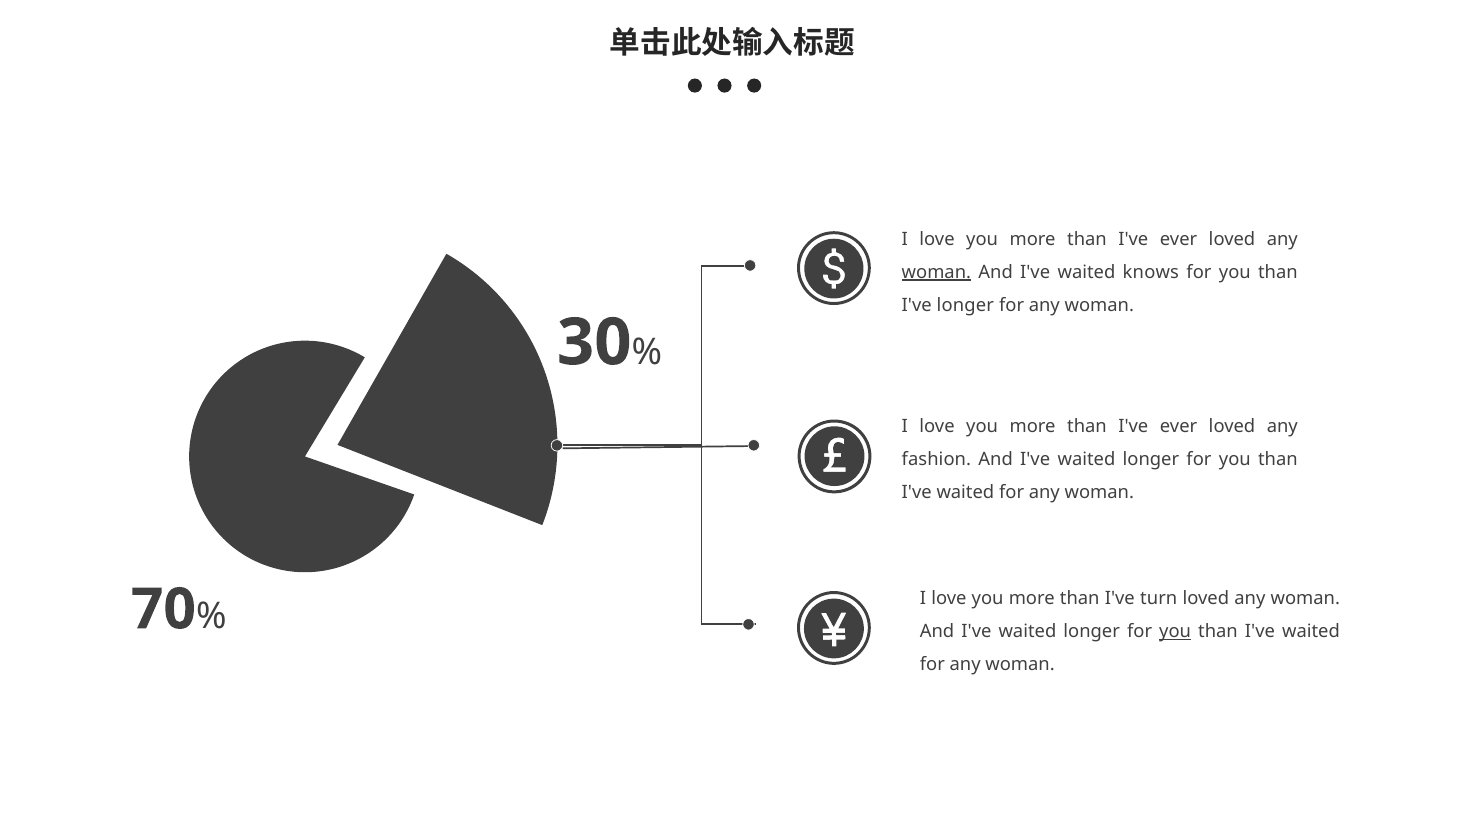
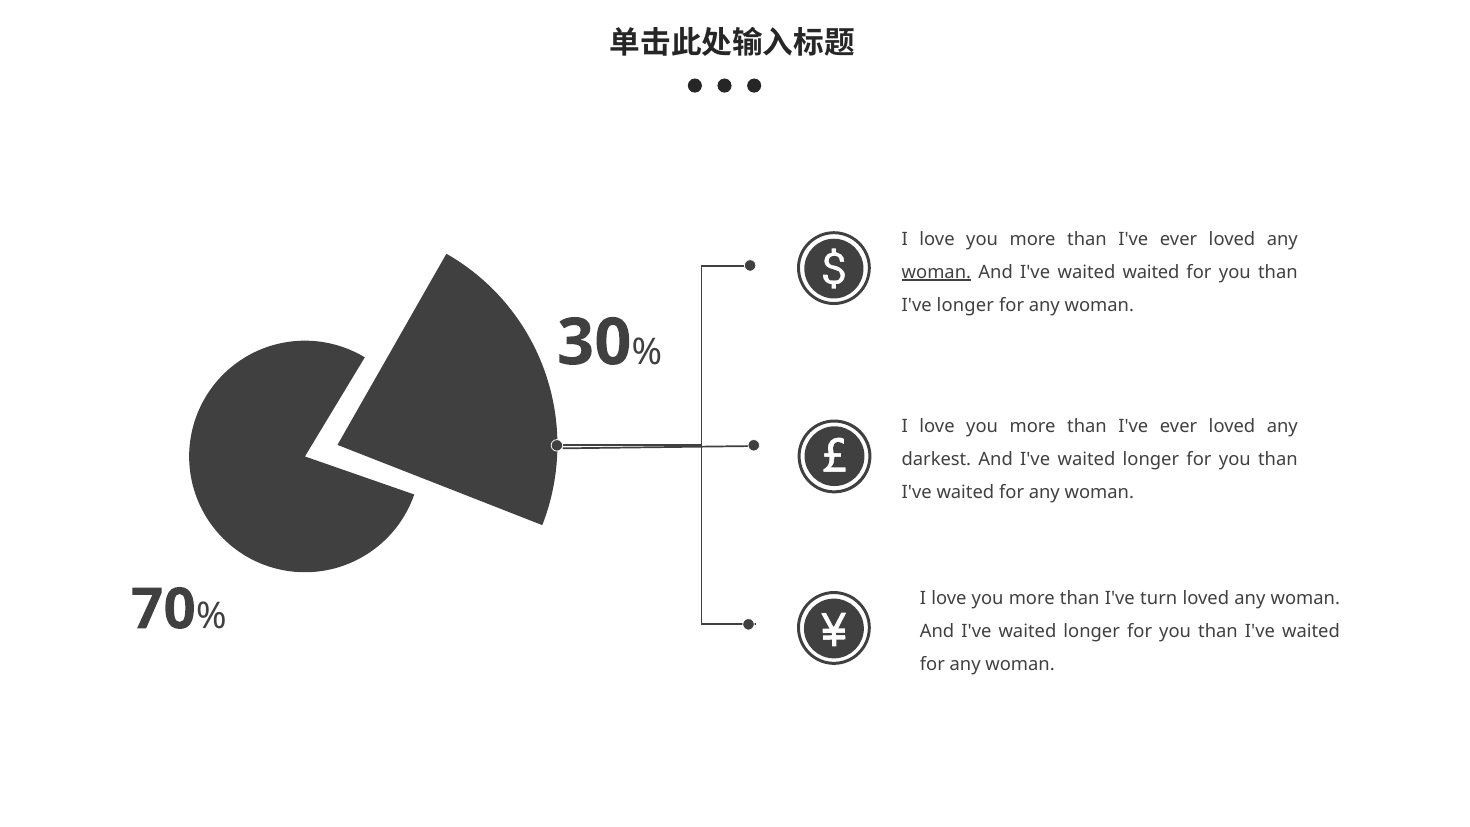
waited knows: knows -> waited (1151, 272)
fashion: fashion -> darkest (936, 460)
you underline: present -> none (1175, 631)
